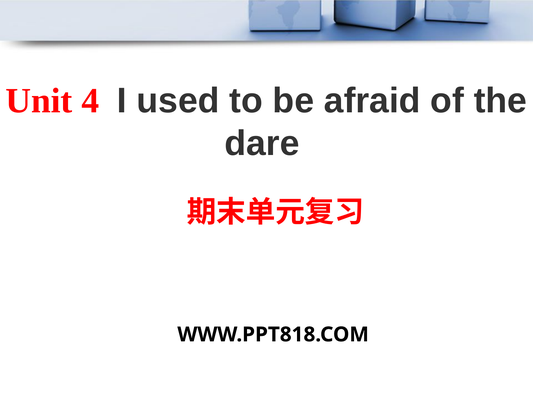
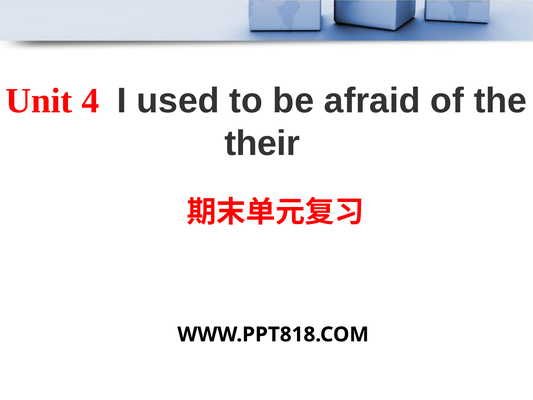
dare: dare -> their (262, 143)
